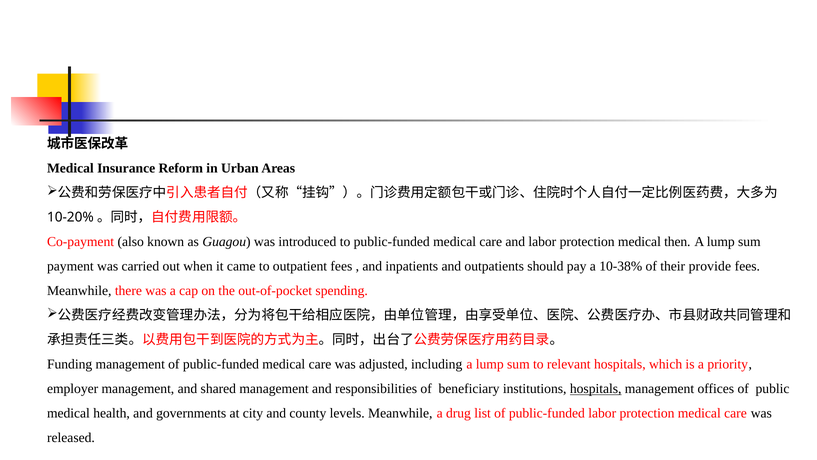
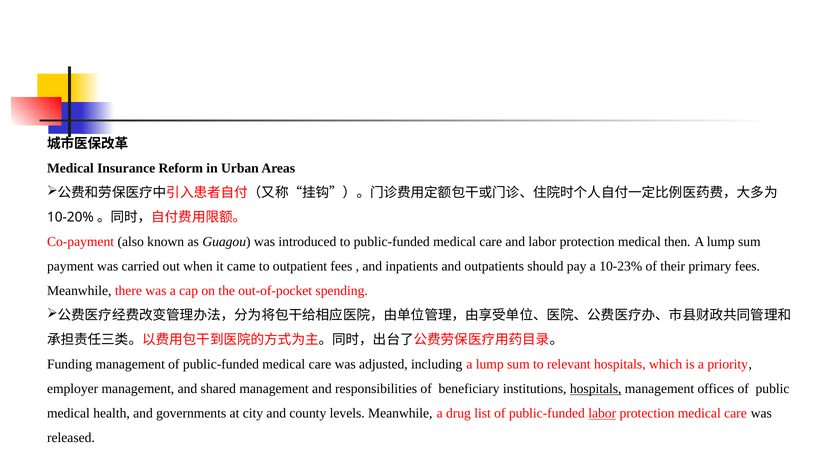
10-38%: 10-38% -> 10-23% (621, 266)
provide: provide -> primary (710, 266)
labor underline: none -> present (602, 413)
